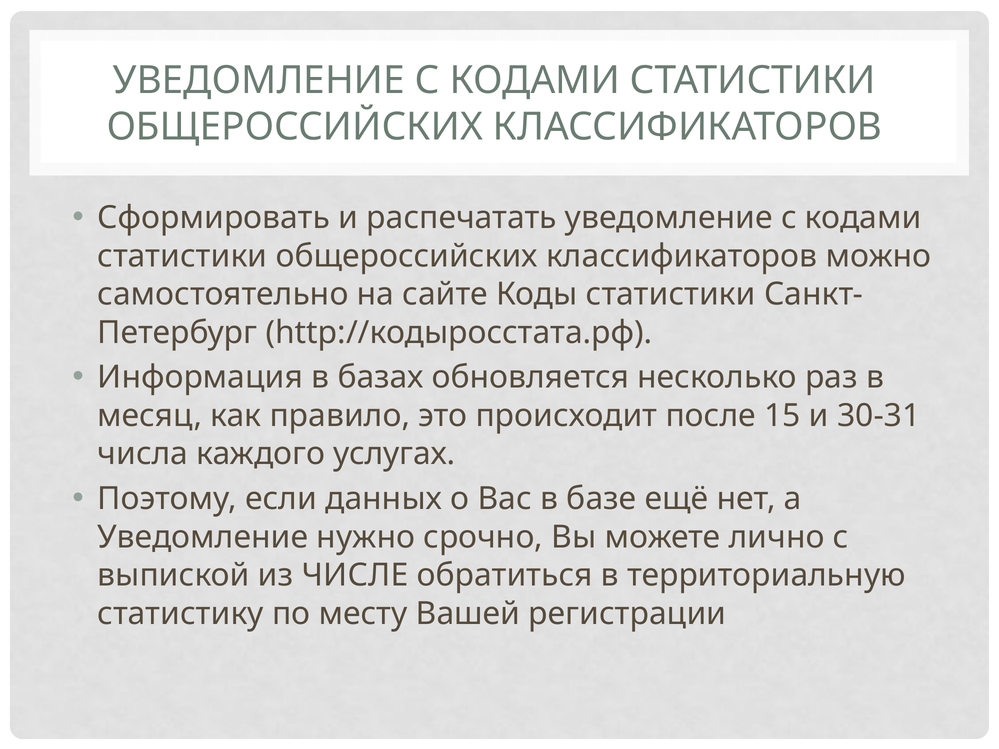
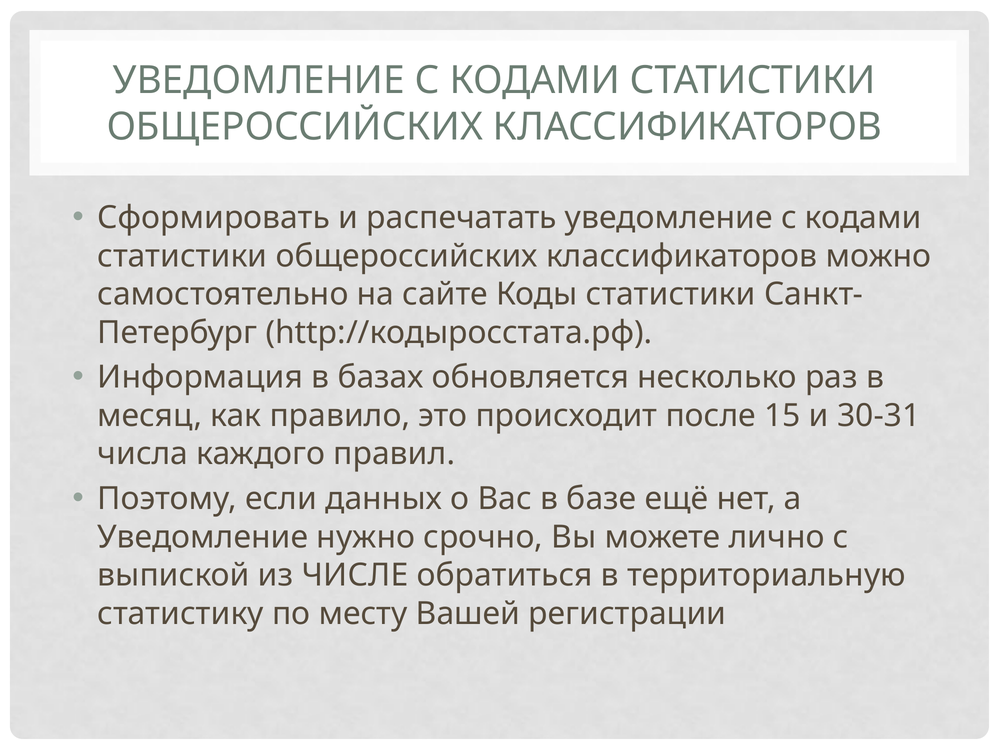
услугах: услугах -> правил (394, 454)
